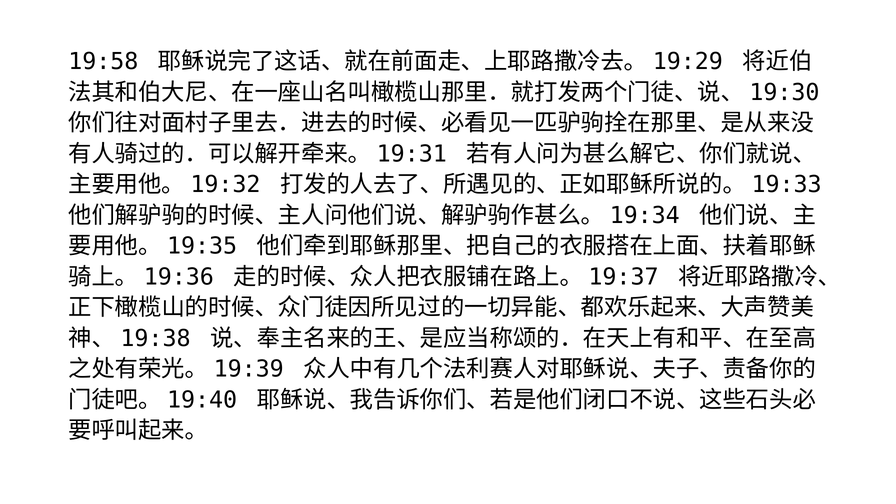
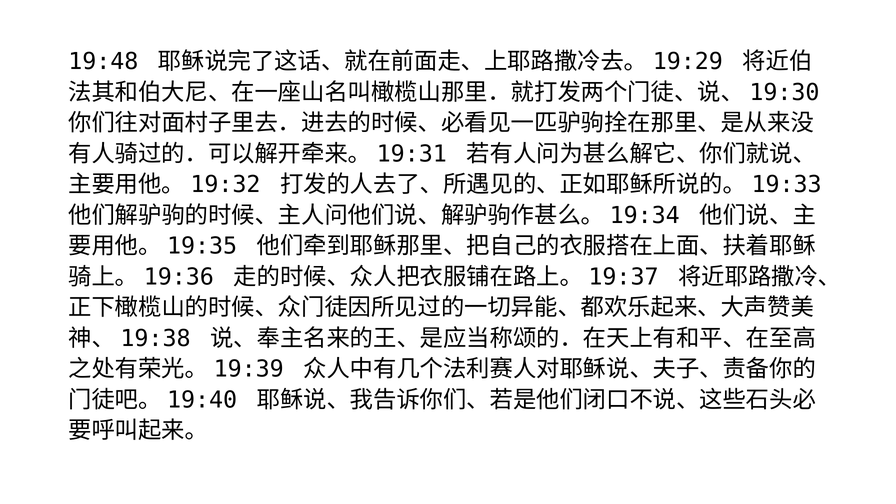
19:58: 19:58 -> 19:48 (103, 62)
